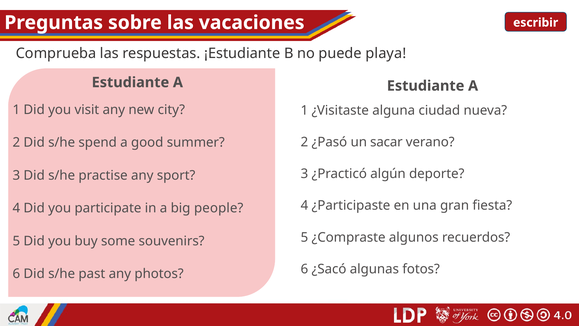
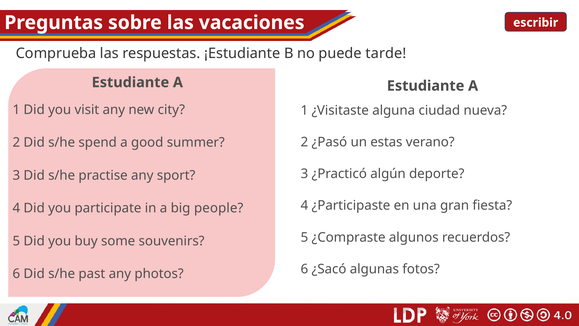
playa: playa -> tarde (386, 53)
sacar: sacar -> estas (386, 142)
